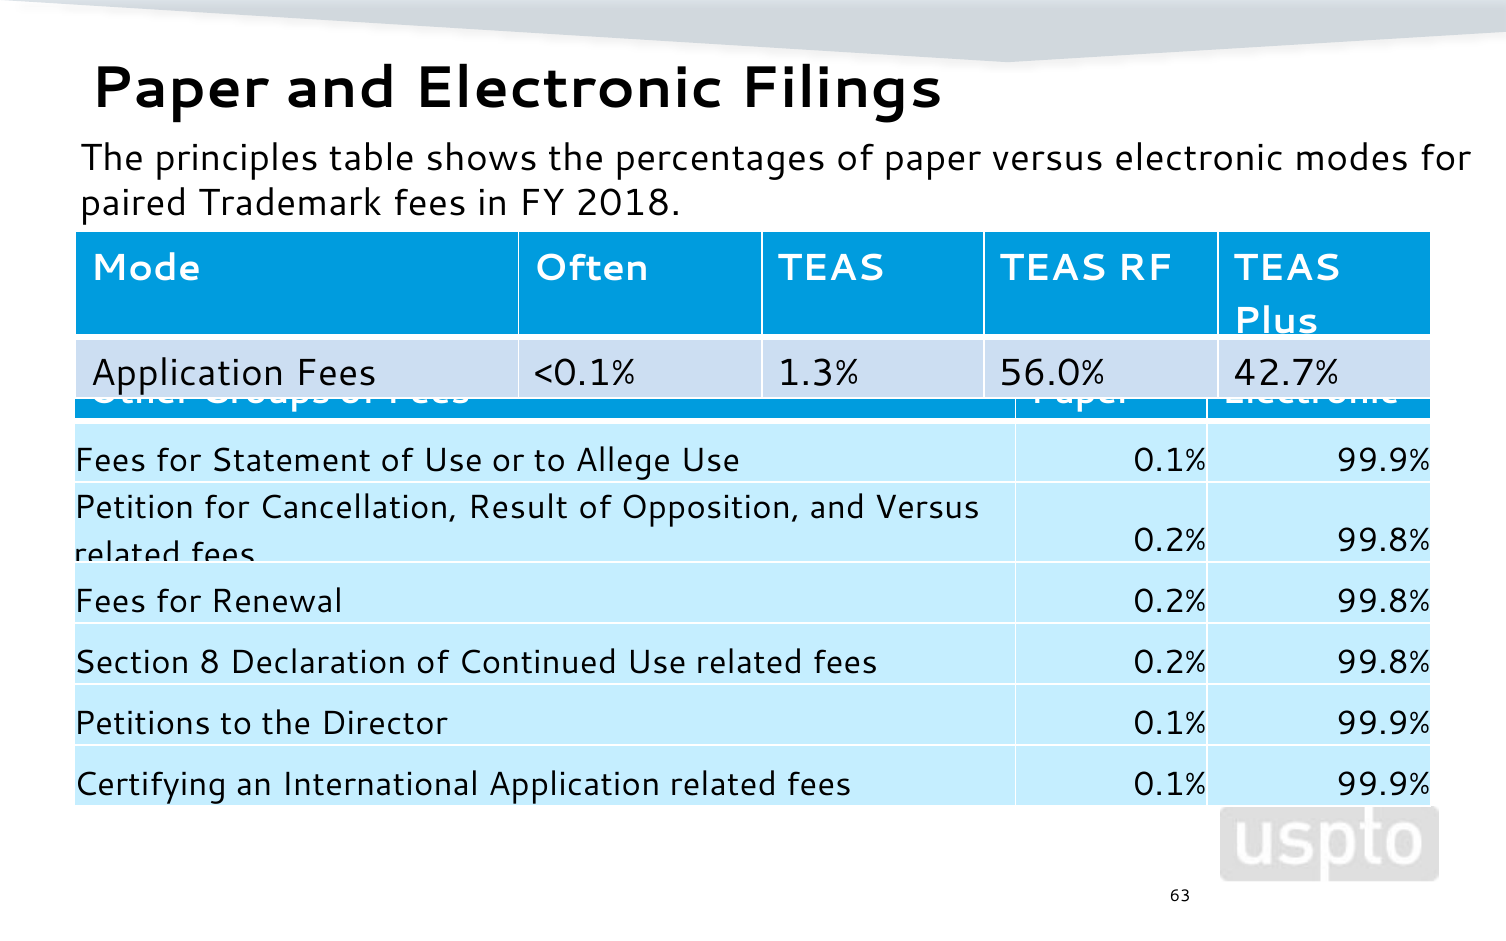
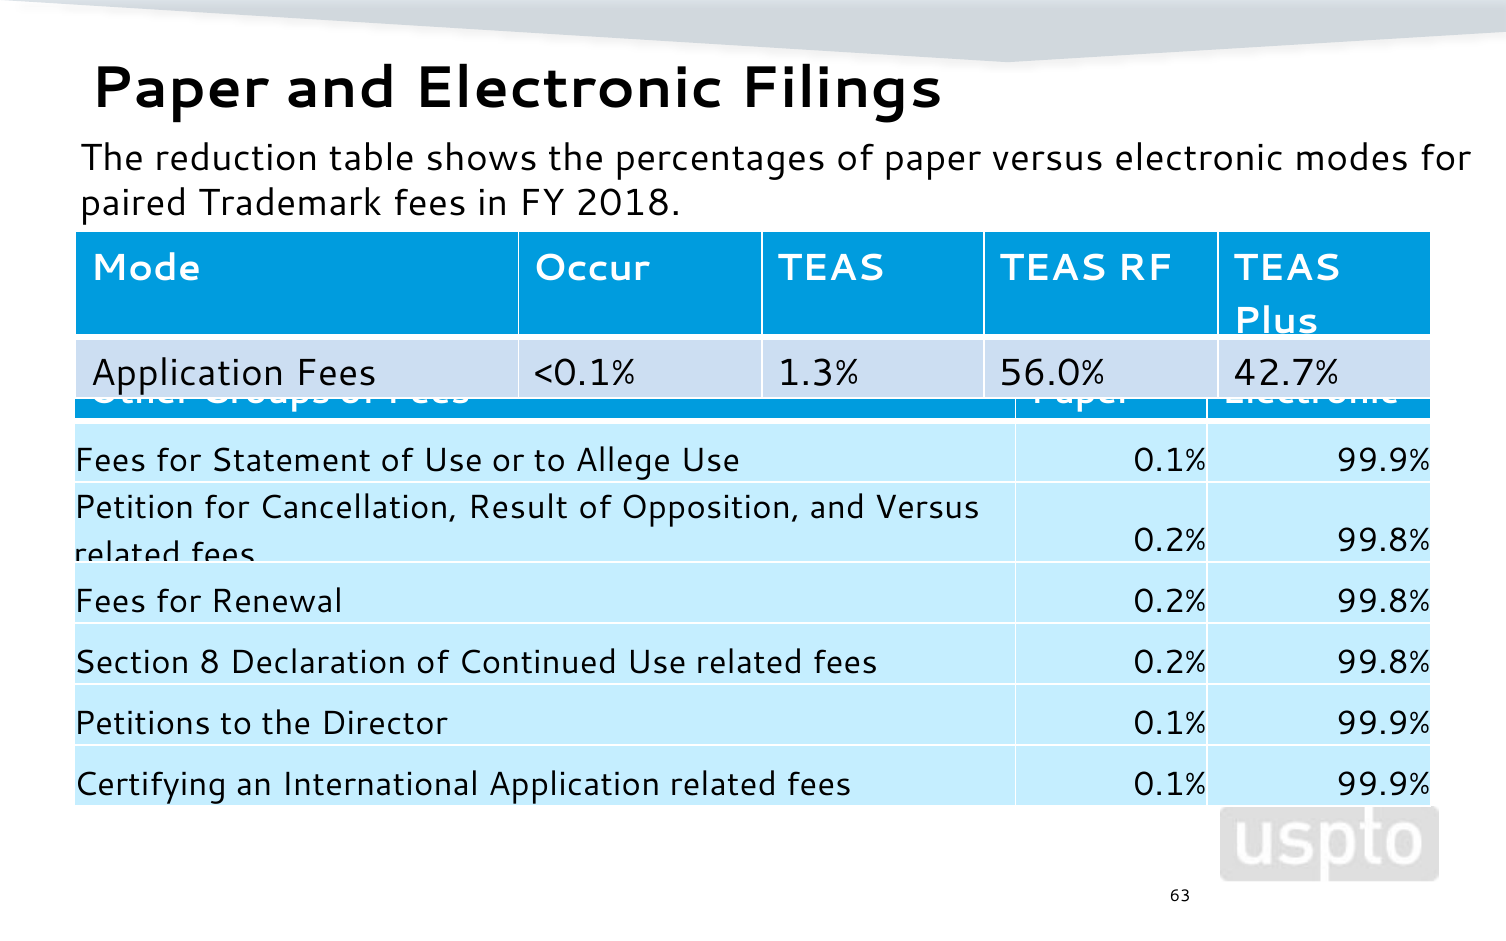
principles: principles -> reduction (236, 158)
Often: Often -> Occur (591, 268)
